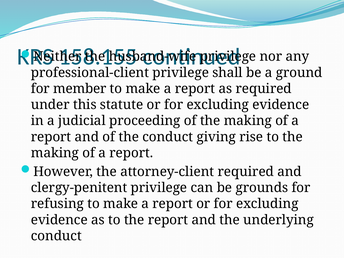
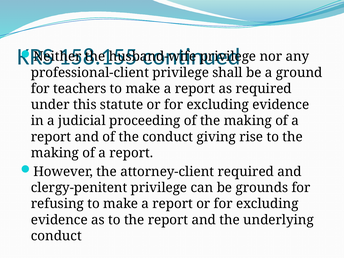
member: member -> teachers (80, 89)
